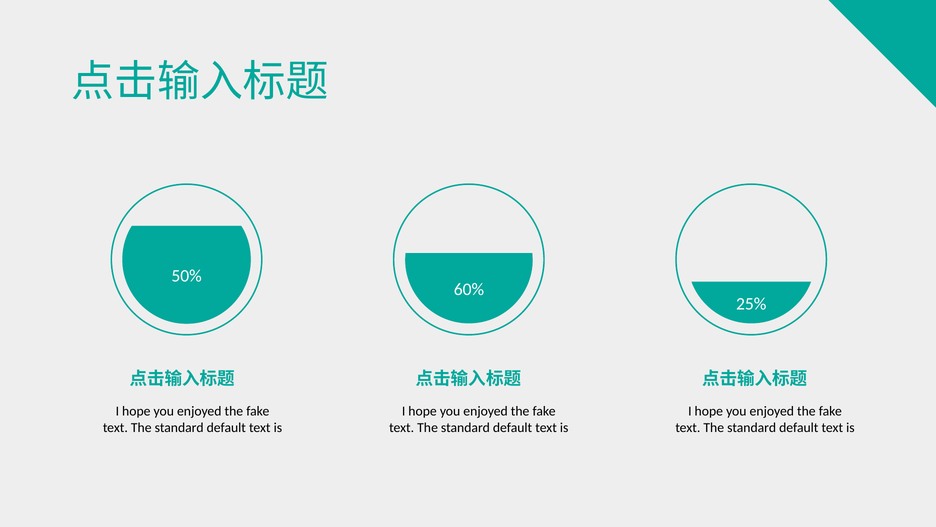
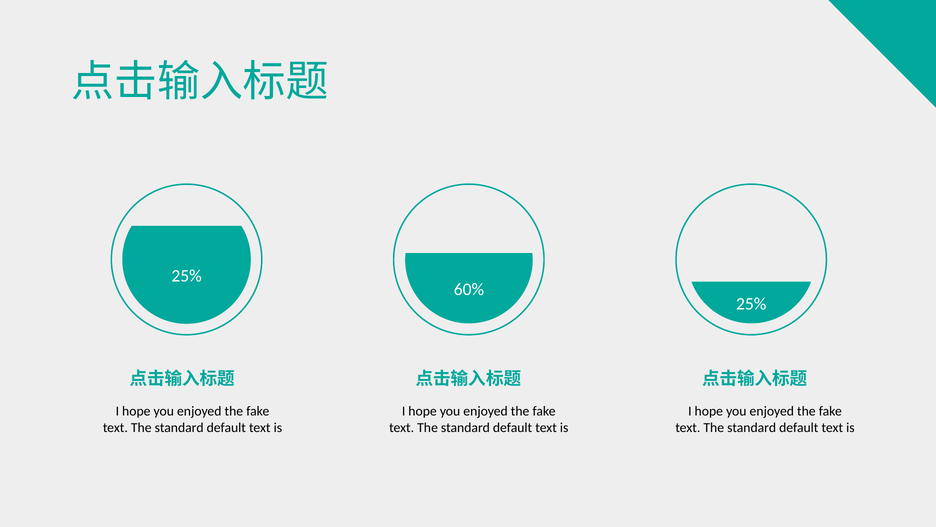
50%: 50% -> 25% (187, 276)
